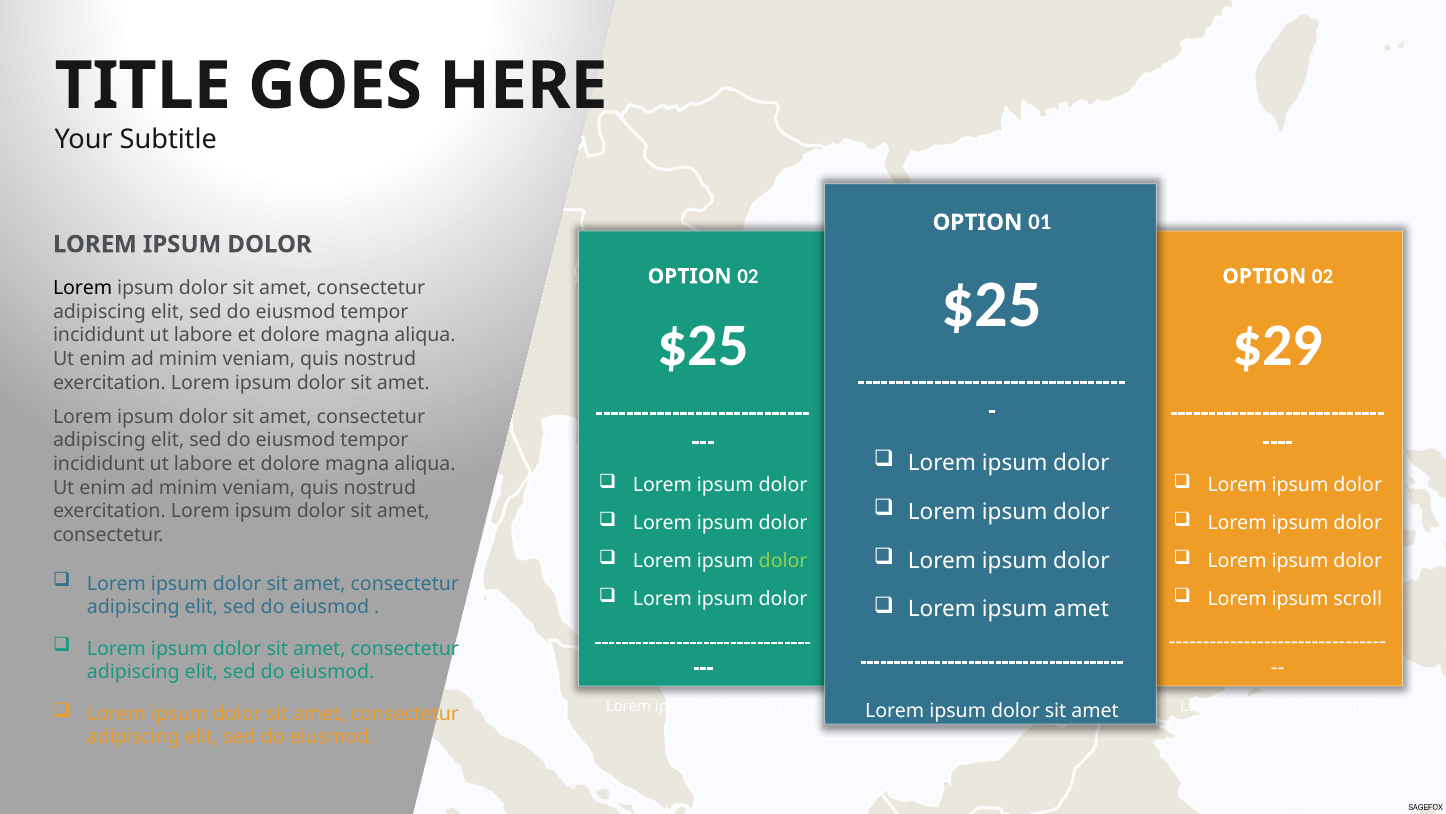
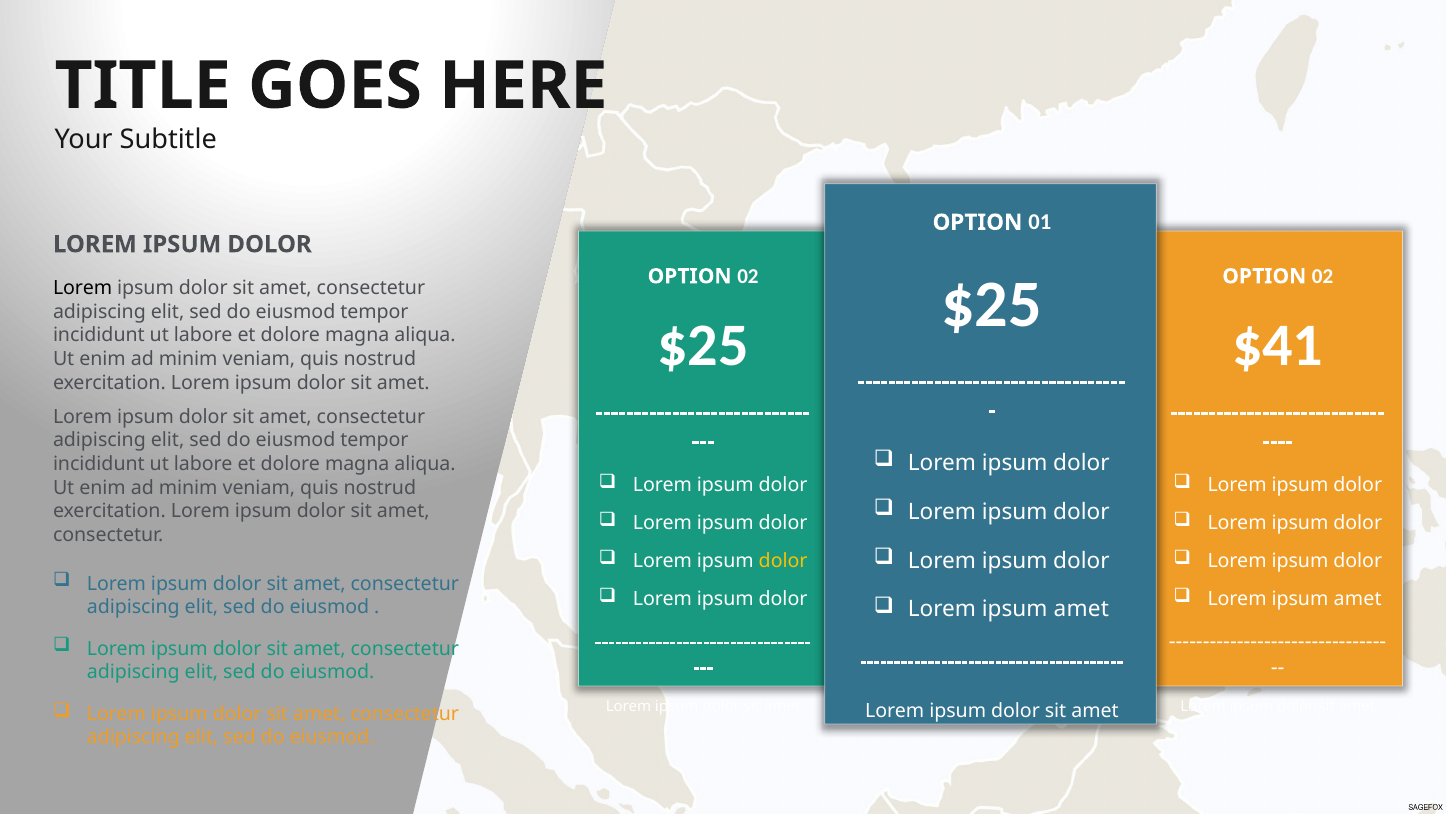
$29: $29 -> $41 (1278, 346)
dolor colour: light green -> yellow (783, 561)
scroll: scroll -> amet (1358, 599)
